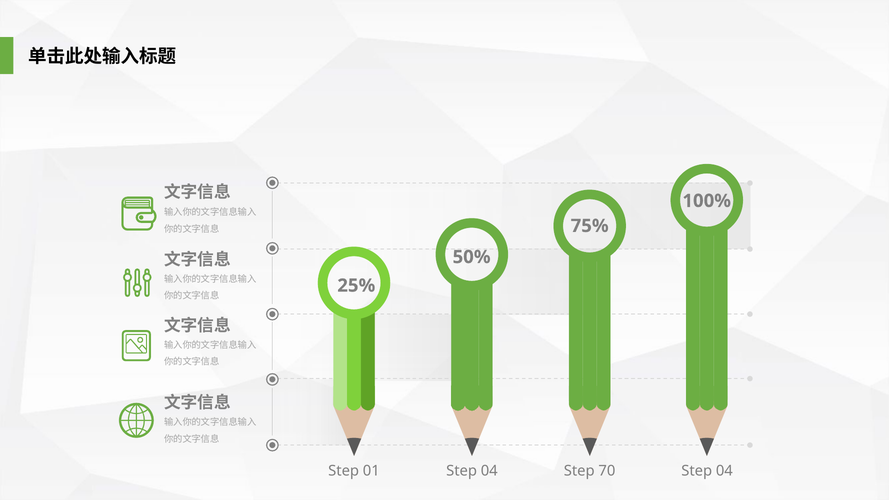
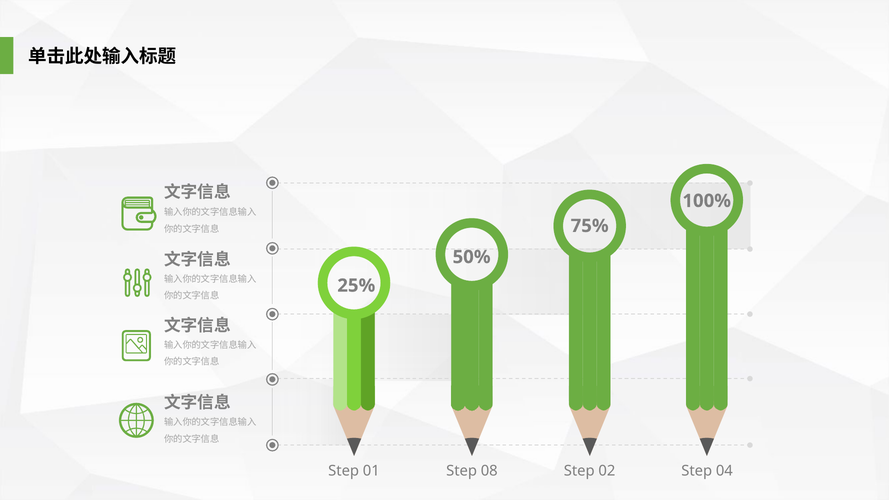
01 Step 04: 04 -> 08 (489, 471)
70: 70 -> 02 (607, 471)
